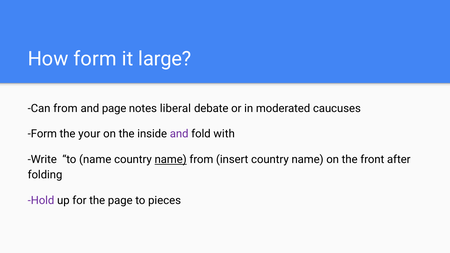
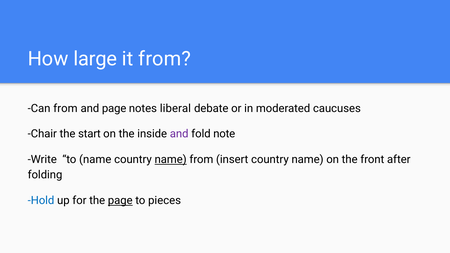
How form: form -> large (95, 59)
it large: large -> from (165, 59)
Form: Form -> Chair (42, 134)
your: your -> start (89, 134)
with: with -> note (224, 134)
Hold colour: purple -> blue (41, 201)
page underline: none -> present (120, 201)
